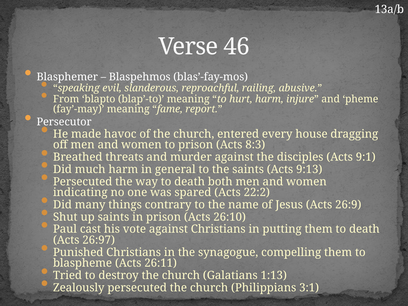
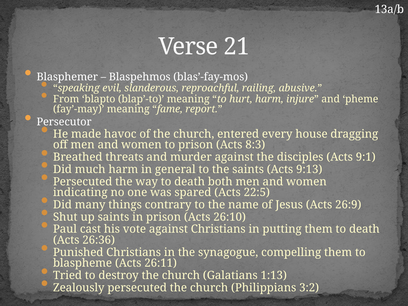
46: 46 -> 21 (237, 47)
22:2: 22:2 -> 22:5 (257, 192)
26:97: 26:97 -> 26:36 (99, 240)
3:1: 3:1 -> 3:2 (309, 288)
